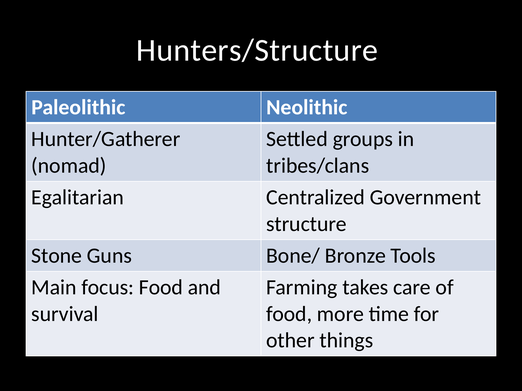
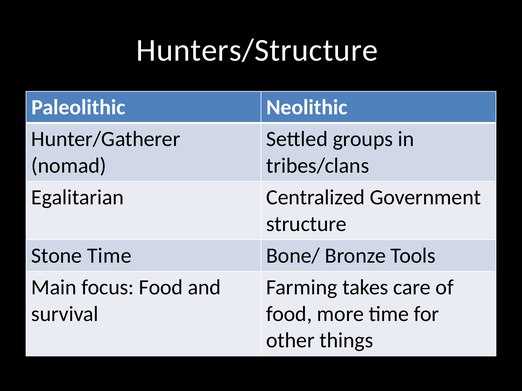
Stone Guns: Guns -> Time (109, 256)
